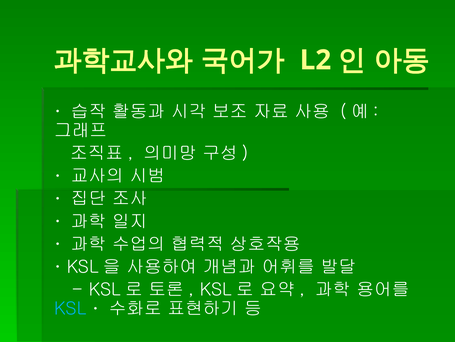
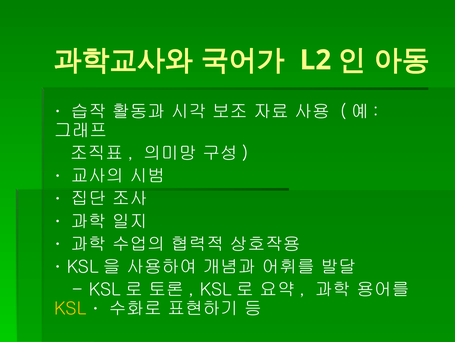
KSL colour: light blue -> yellow (70, 308)
